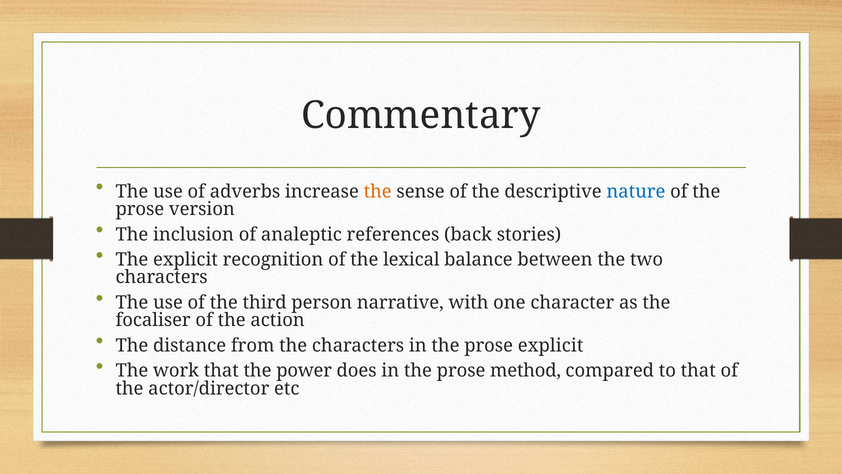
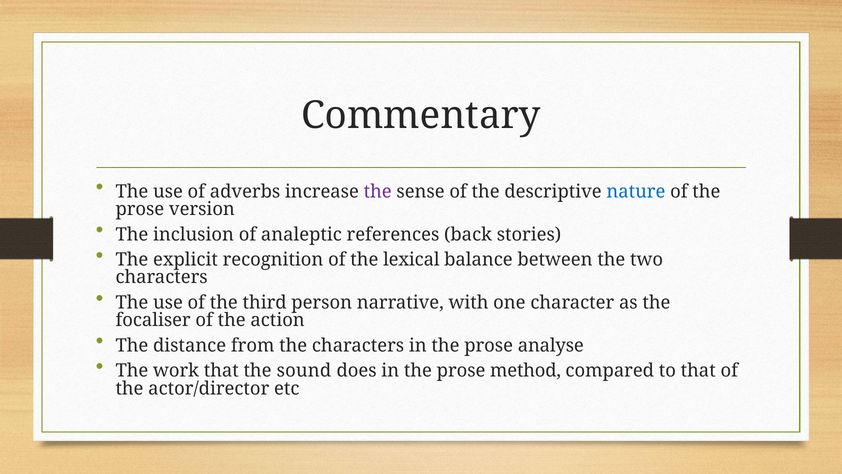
the colour: orange -> purple (378, 191)
prose explicit: explicit -> analyse (551, 345)
power: power -> sound (304, 371)
